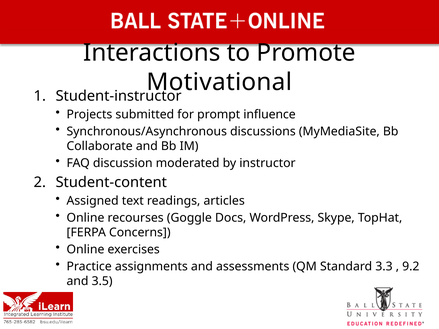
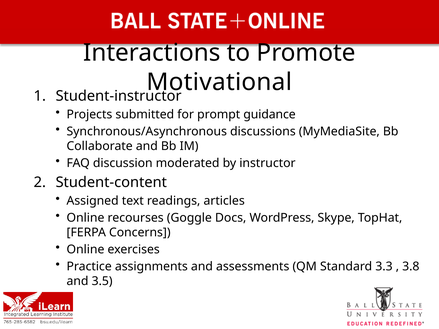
influence: influence -> guidance (270, 115)
9.2: 9.2 -> 3.8 (411, 267)
